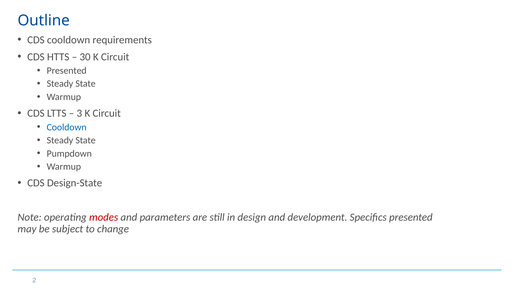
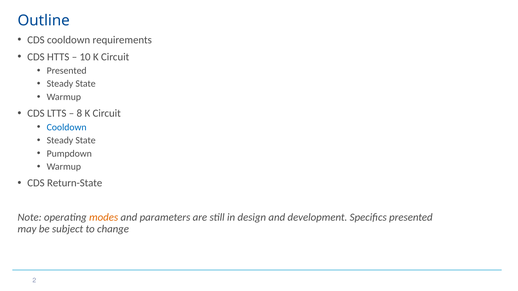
30: 30 -> 10 (85, 57)
3: 3 -> 8 (79, 114)
Design-State: Design-State -> Return-State (75, 183)
modes colour: red -> orange (104, 217)
